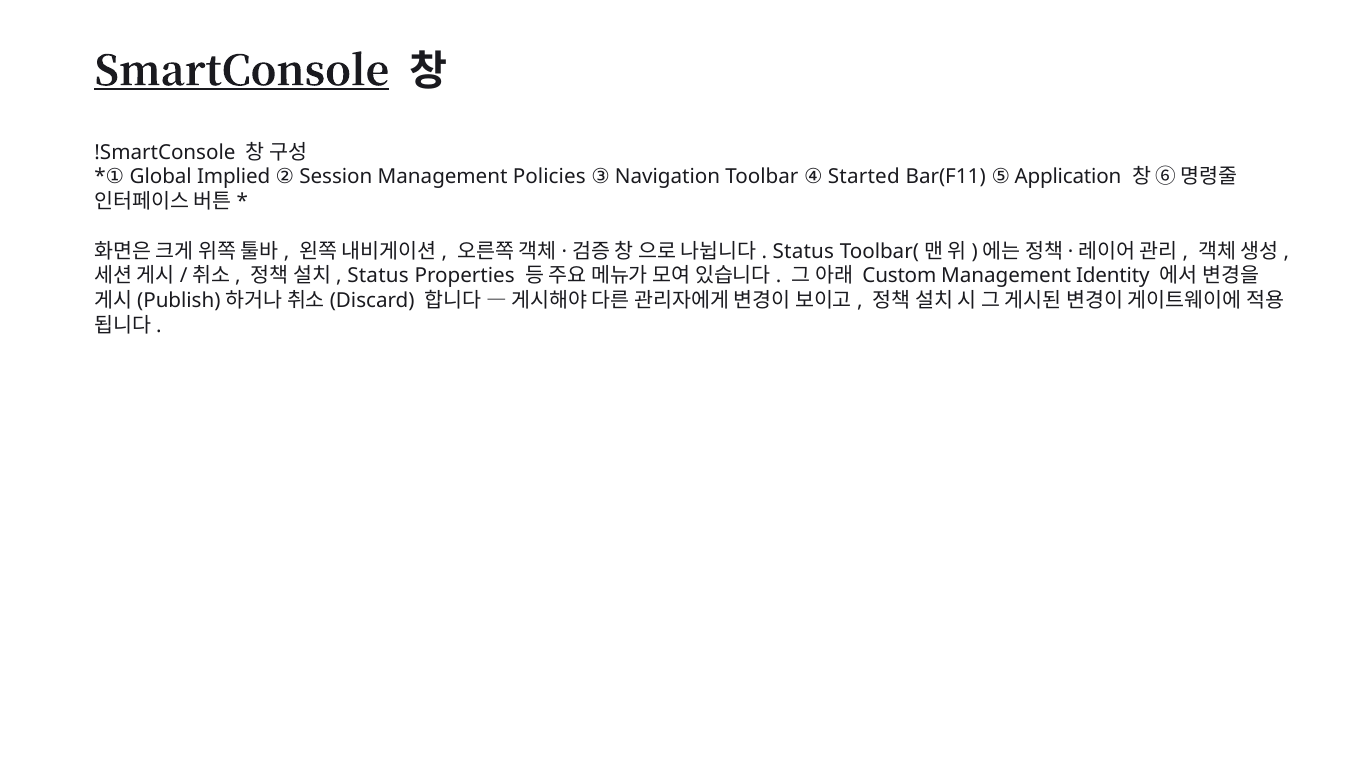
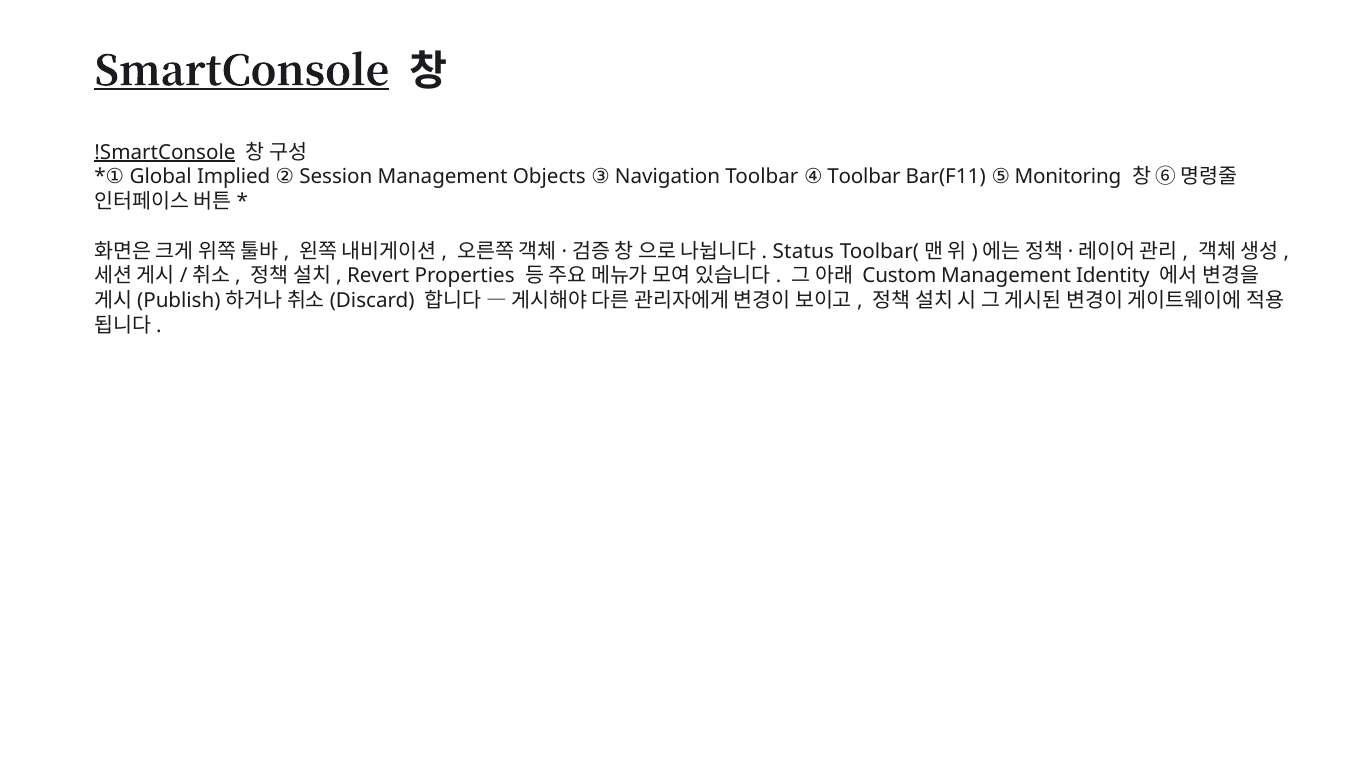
!SmartConsole underline: none -> present (165, 152)
Policies: Policies -> Objects (549, 177)
Toolbar Started: Started -> Toolbar (864, 177)
Application: Application -> Monitoring (1068, 177)
Status: Status -> Revert (378, 276)
